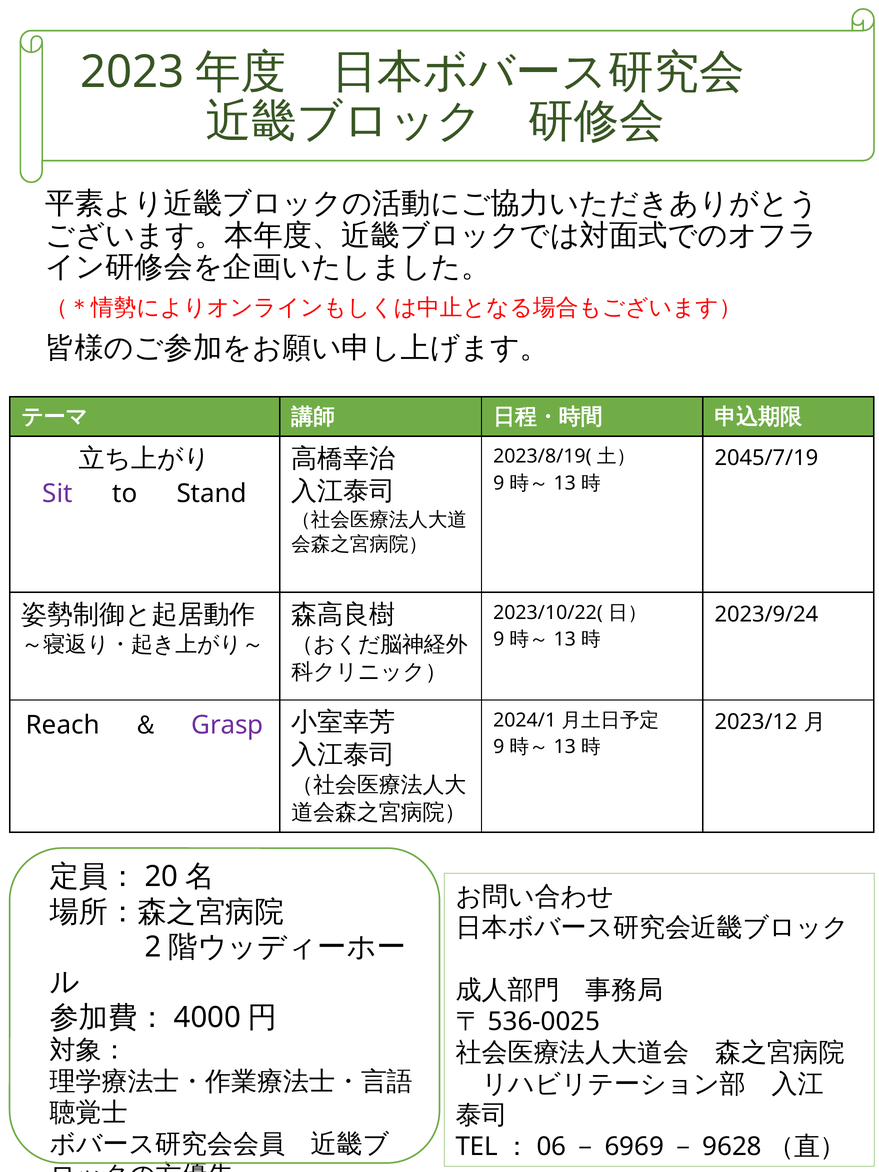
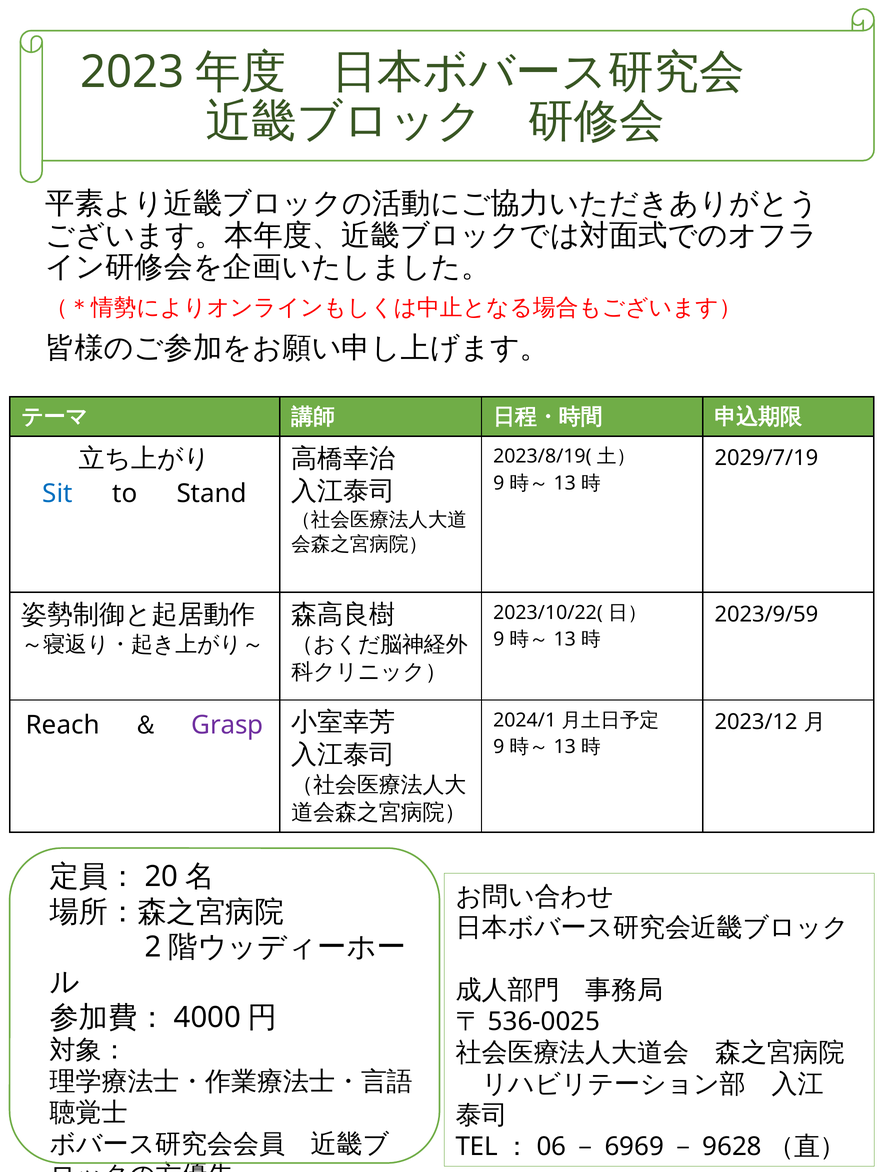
2045/7/19: 2045/7/19 -> 2029/7/19 (766, 458)
Sit colour: purple -> blue (58, 494)
2023/9/24: 2023/9/24 -> 2023/9/59 (766, 614)
